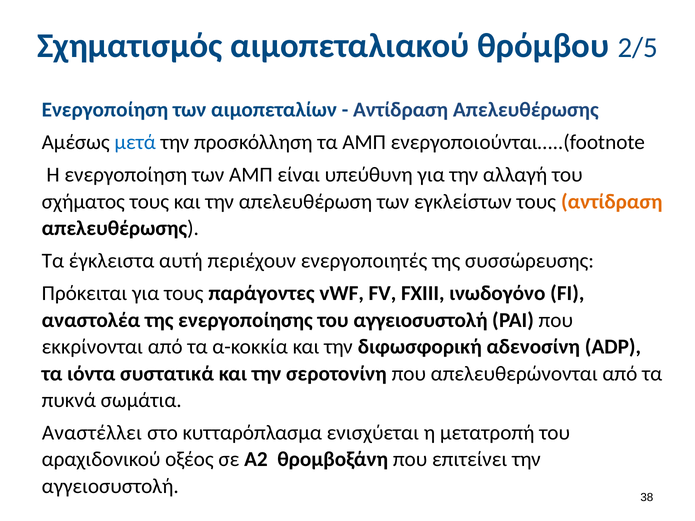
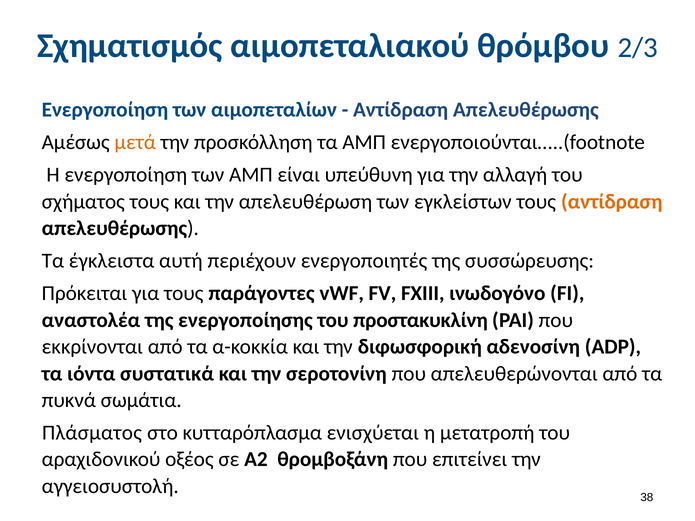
2/5: 2/5 -> 2/3 (638, 48)
μετά colour: blue -> orange (135, 142)
του αγγειοσυστολή: αγγειοσυστολή -> προστακυκλίνη (421, 320)
Αναστέλλει: Αναστέλλει -> Πλάσματος (92, 433)
